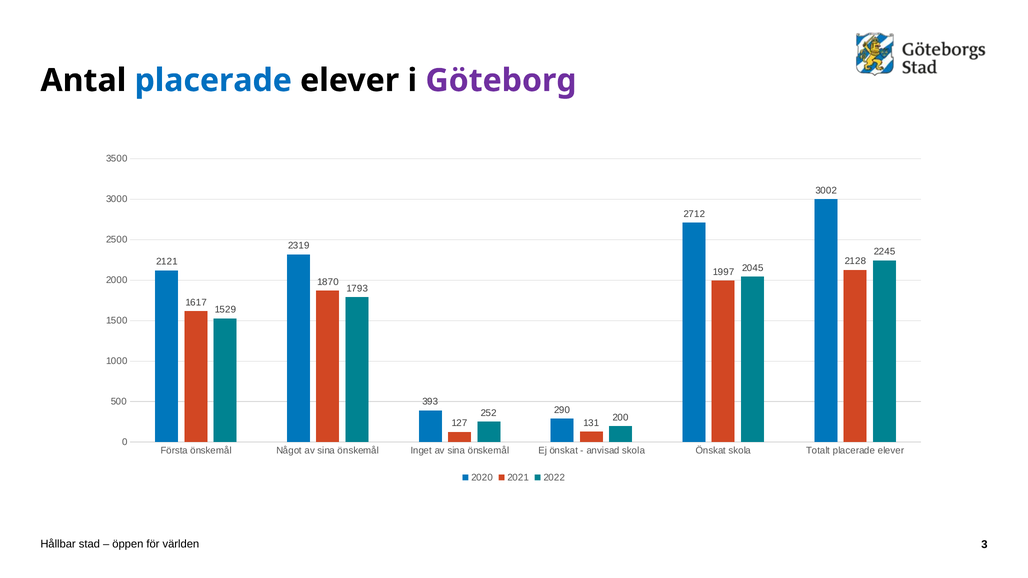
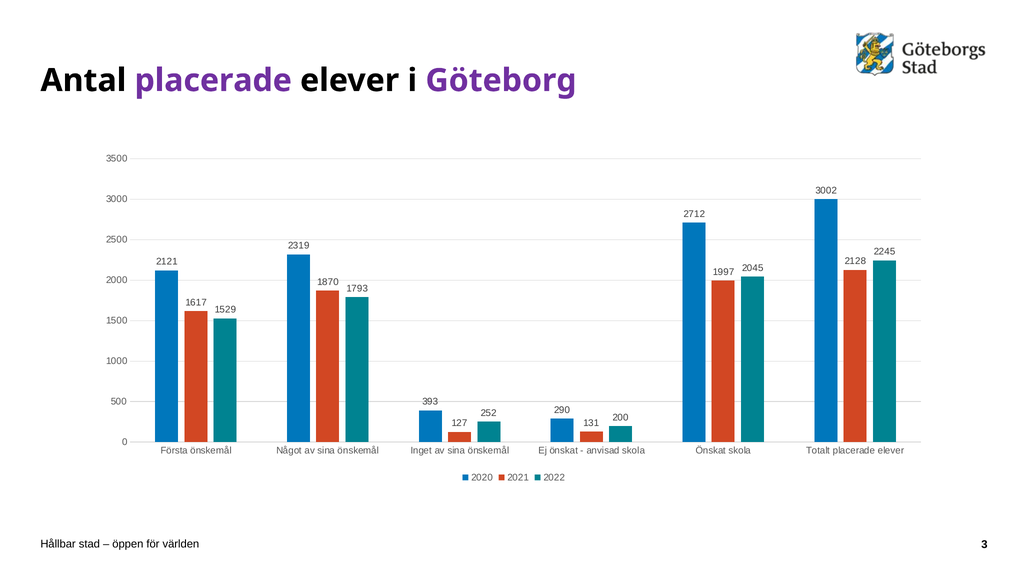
placerade colour: blue -> purple (213, 81)
